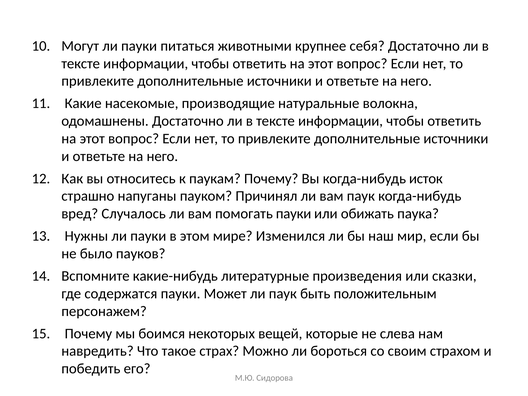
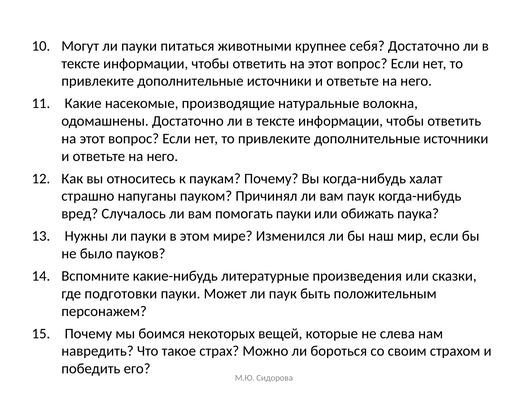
исток: исток -> халат (426, 179)
содержатся: содержатся -> подготовки (121, 294)
